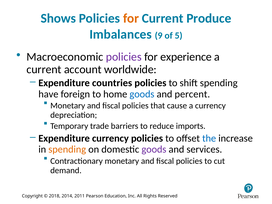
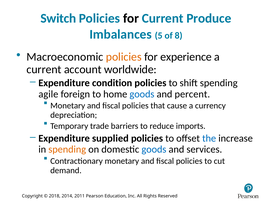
Shows: Shows -> Switch (58, 18)
for colour: orange -> black (131, 18)
9: 9 -> 5 (159, 35)
5: 5 -> 8 (179, 35)
policies colour: purple -> orange (124, 57)
countries: countries -> condition (112, 83)
have: have -> agile (48, 94)
Expenditure currency: currency -> supplied (110, 138)
goods colour: purple -> blue (154, 149)
